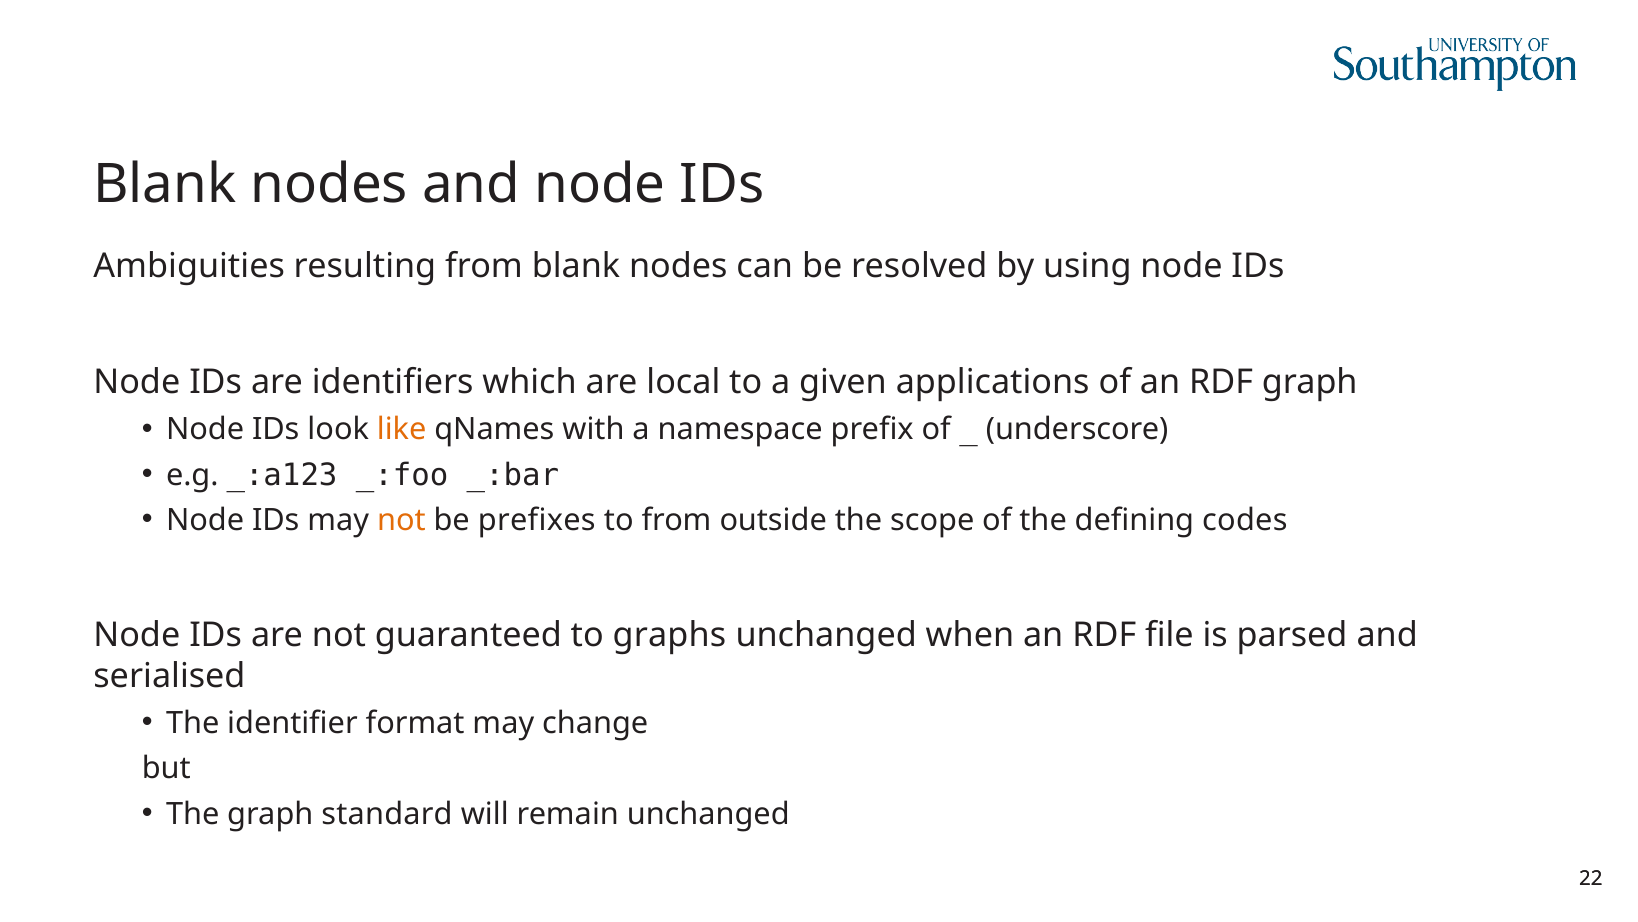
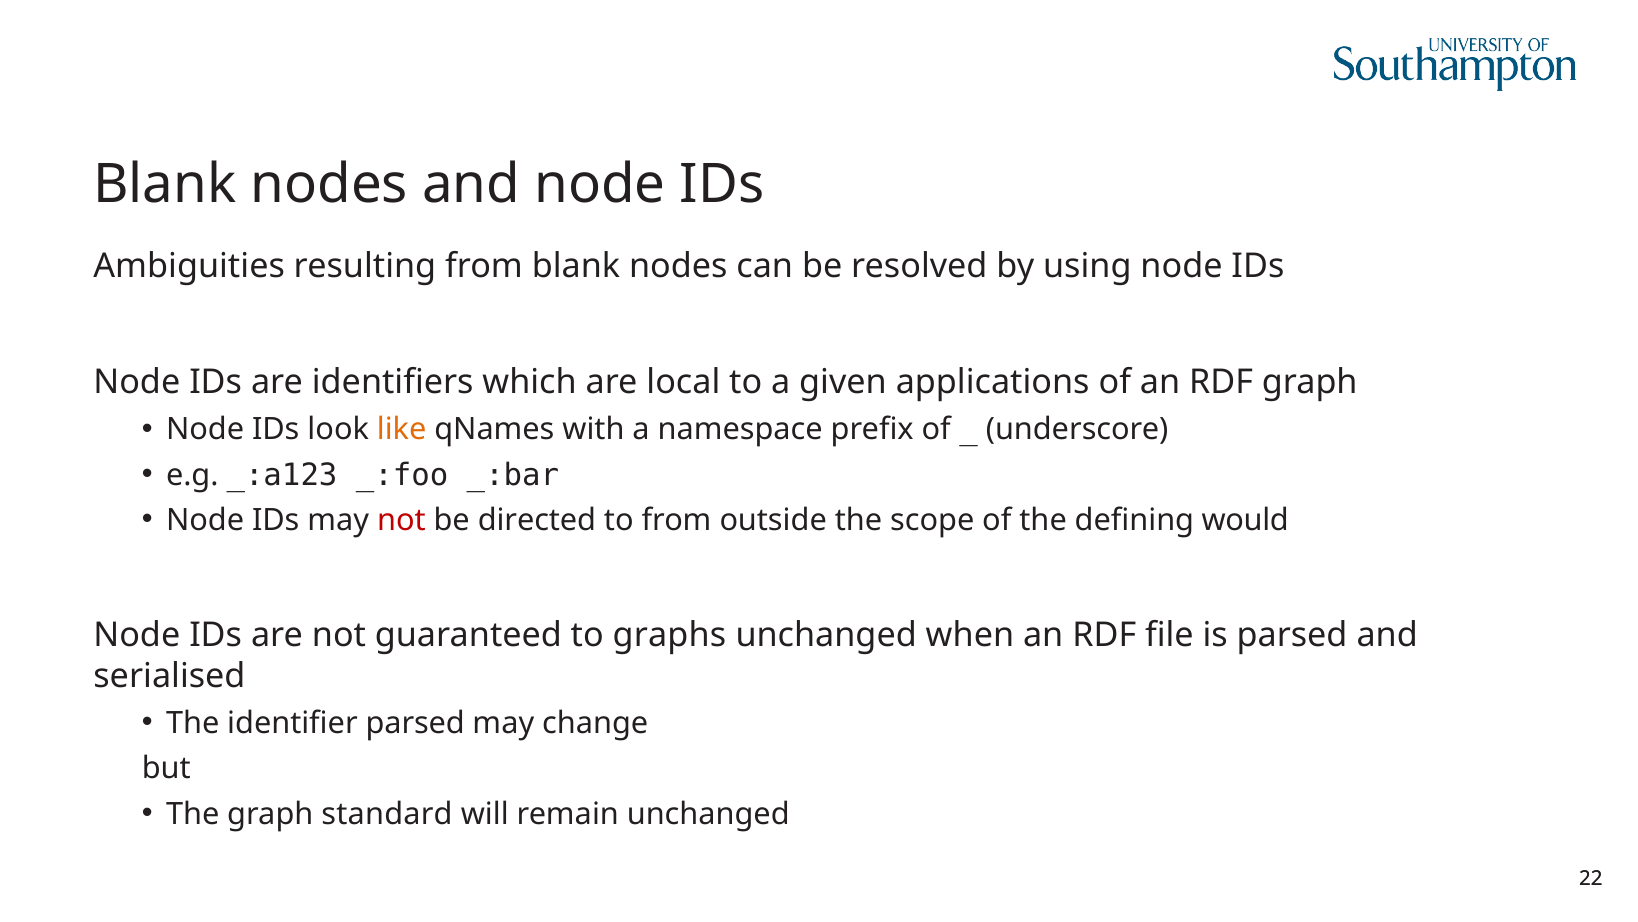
not colour: orange -> red (401, 520)
prefixes: prefixes -> directed (537, 520)
codes: codes -> would (1245, 520)
identifier format: format -> parsed (415, 723)
